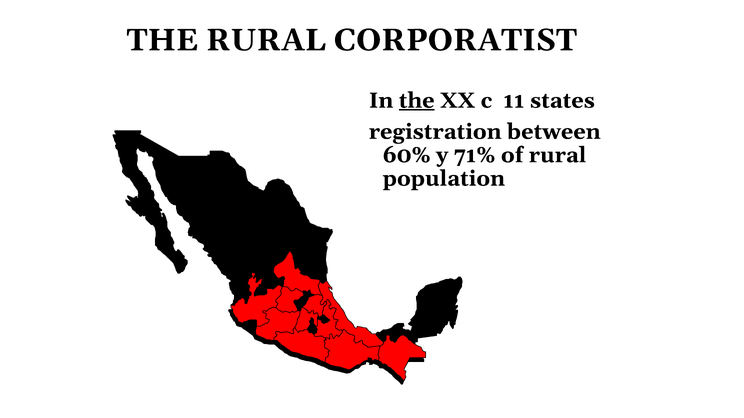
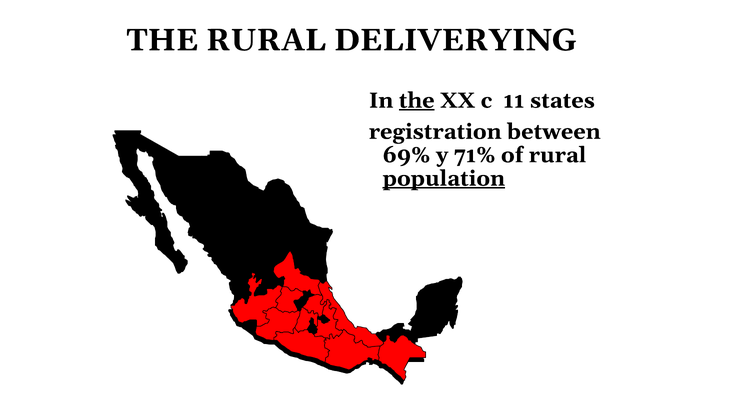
CORPORATIST: CORPORATIST -> DELIVERYING (455, 40)
60%: 60% -> 69% (406, 155)
population underline: none -> present (444, 179)
